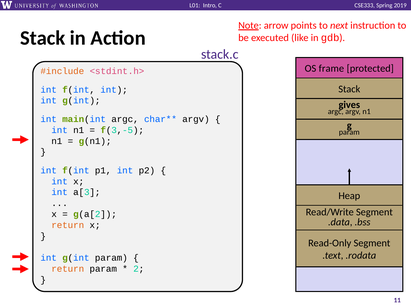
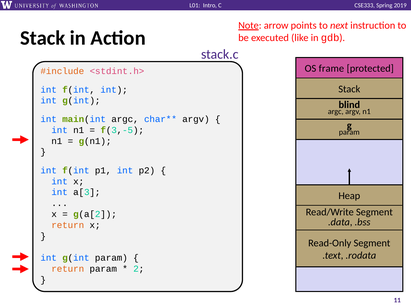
gives: gives -> blind (349, 105)
